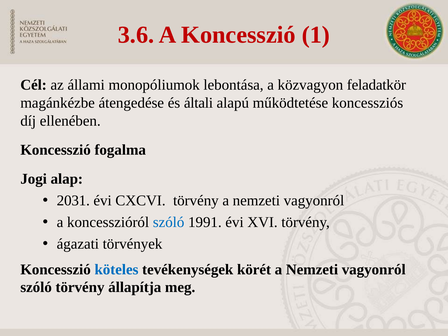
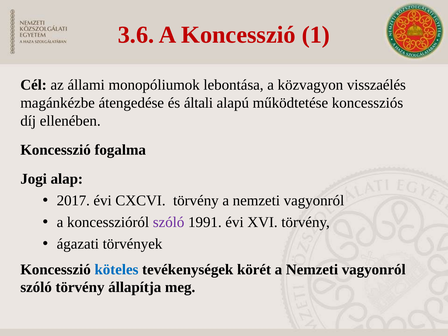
feladatkör: feladatkör -> visszaélés (376, 85)
2031: 2031 -> 2017 (73, 201)
szóló colour: blue -> purple (169, 222)
